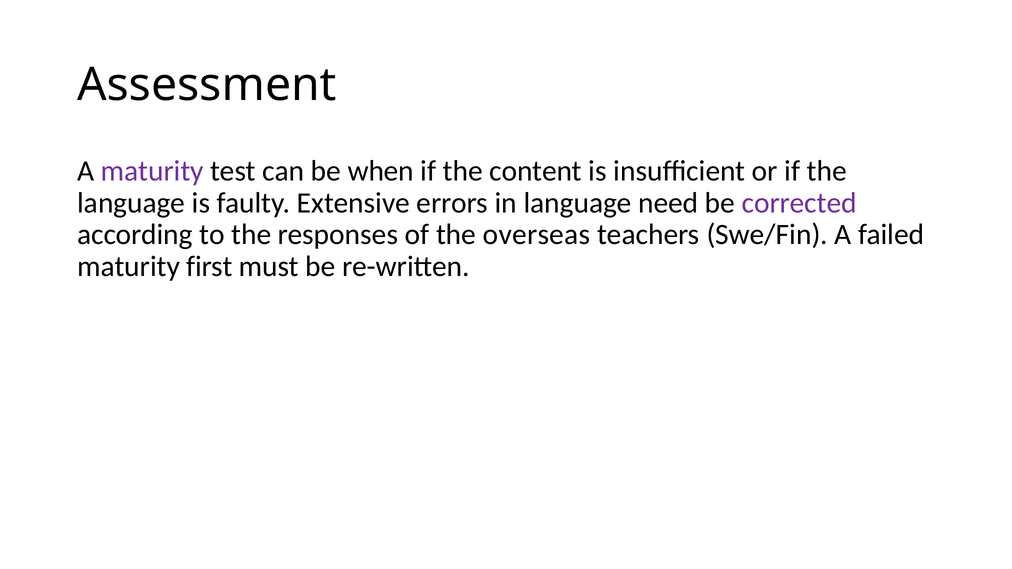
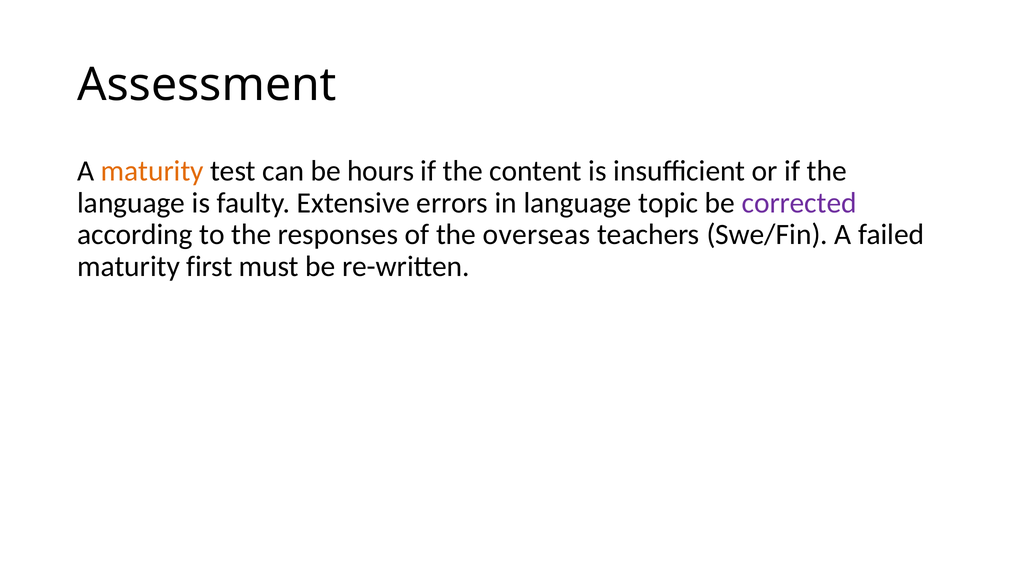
maturity colour: purple -> orange (152, 171)
when: when -> hours (381, 171)
need: need -> topic (668, 203)
